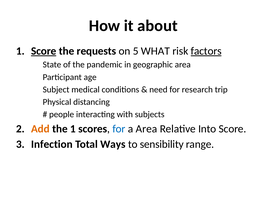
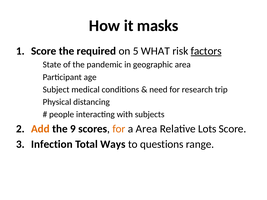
about: about -> masks (158, 26)
Score underline: present -> none (44, 51)
requests: requests -> required (96, 51)
the 1: 1 -> 9 (73, 129)
for colour: blue -> orange (119, 129)
Into: Into -> Lots (207, 129)
sensibility: sensibility -> questions (162, 145)
